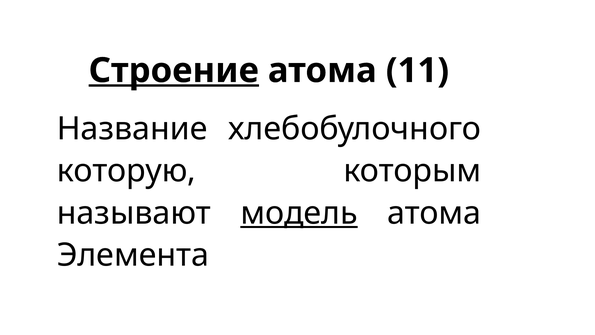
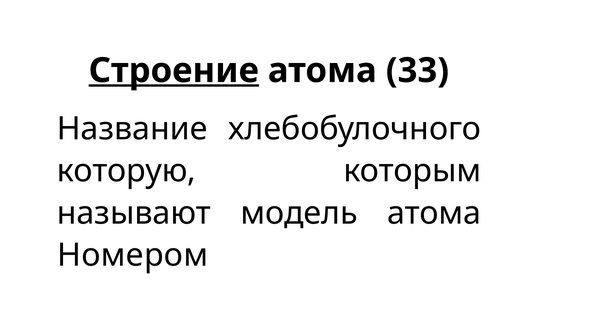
11: 11 -> 33 (417, 71)
модель underline: present -> none (299, 213)
Элемента: Элемента -> Номером (133, 255)
